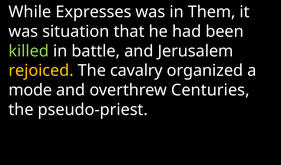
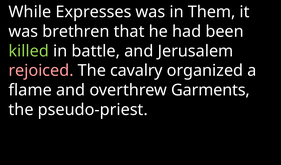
situation: situation -> brethren (76, 31)
rejoiced colour: yellow -> pink (41, 70)
mode: mode -> flame (30, 90)
Centuries: Centuries -> Garments (210, 90)
